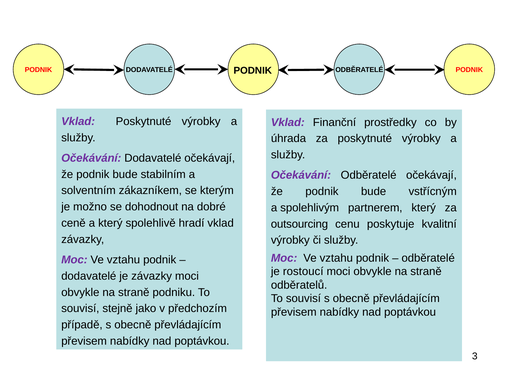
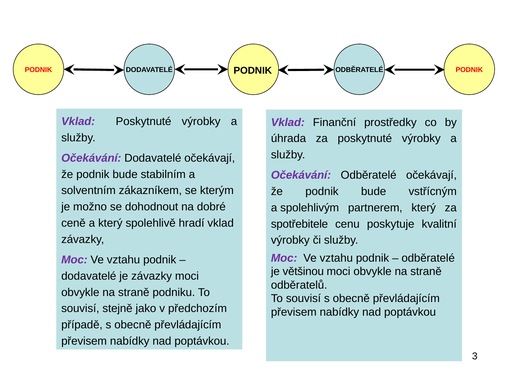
outsourcing: outsourcing -> spotřebitele (299, 224)
rostoucí: rostoucí -> většinou (303, 272)
